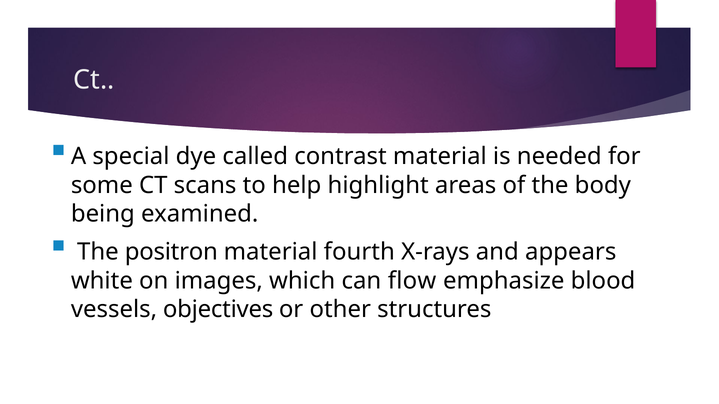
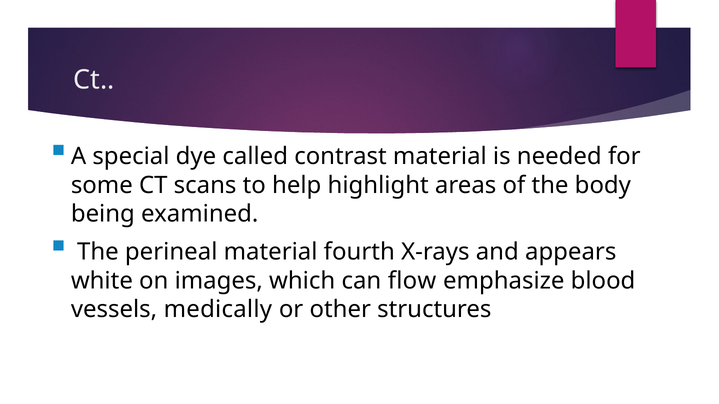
positron: positron -> perineal (171, 252)
objectives: objectives -> medically (218, 310)
